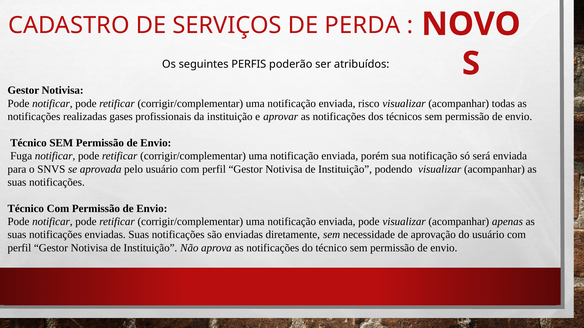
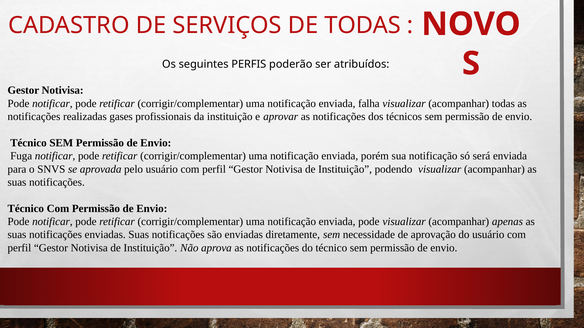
DE PERDA: PERDA -> TODAS (363, 25)
risco: risco -> falha (369, 104)
